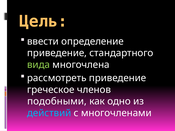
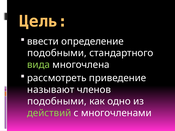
приведение: приведение -> подобными (57, 53)
греческое: греческое -> называют (51, 90)
действий colour: light blue -> light green (49, 113)
